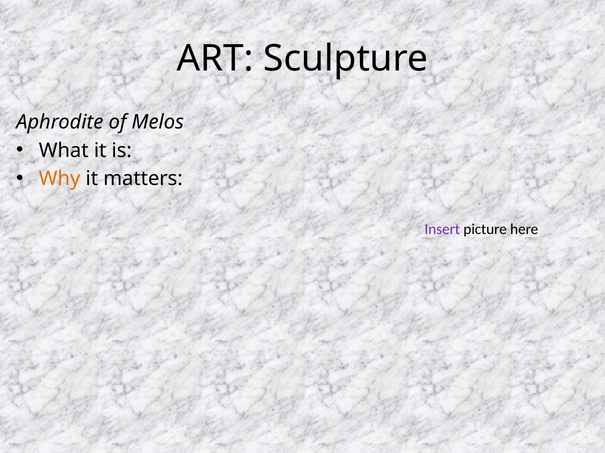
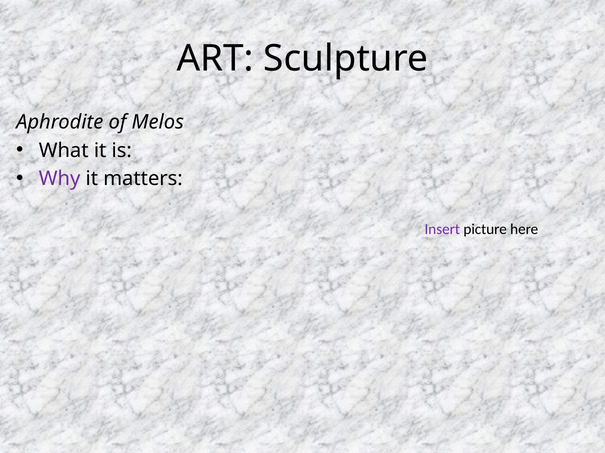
Why colour: orange -> purple (60, 179)
